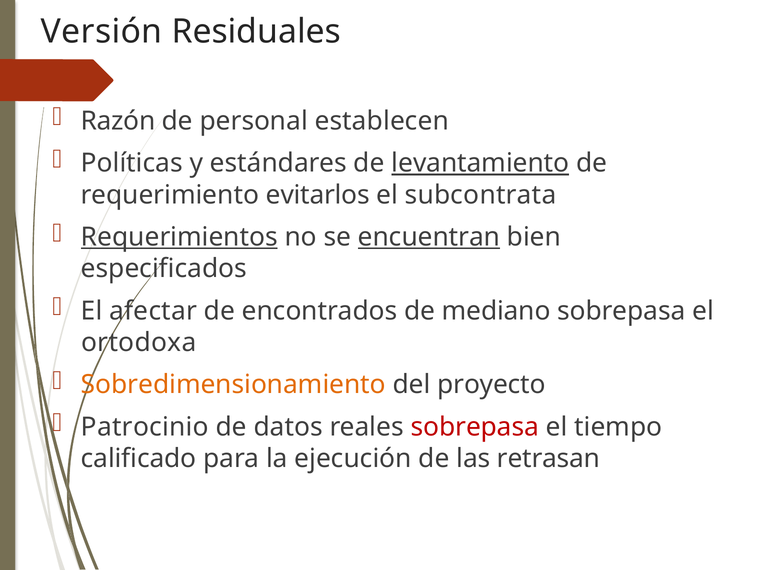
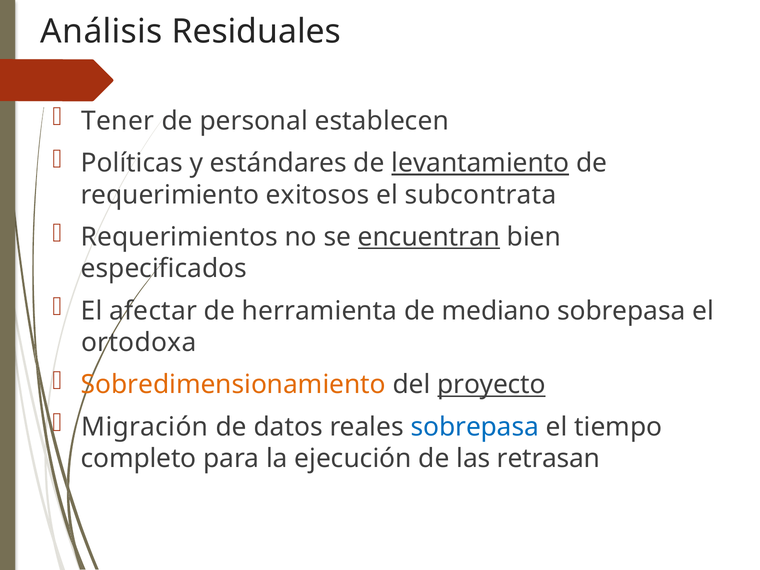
Versión: Versión -> Análisis (102, 32)
Razón: Razón -> Tener (118, 121)
evitarlos: evitarlos -> exitosos (318, 195)
Requerimientos underline: present -> none (179, 237)
encontrados: encontrados -> herramienta (320, 311)
proyecto underline: none -> present (492, 385)
Patrocinio: Patrocinio -> Migración (145, 427)
sobrepasa colour: red -> blue (475, 427)
calificado: calificado -> completo (139, 459)
